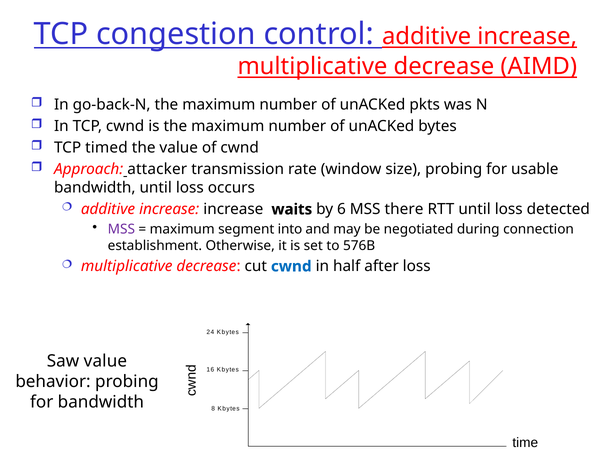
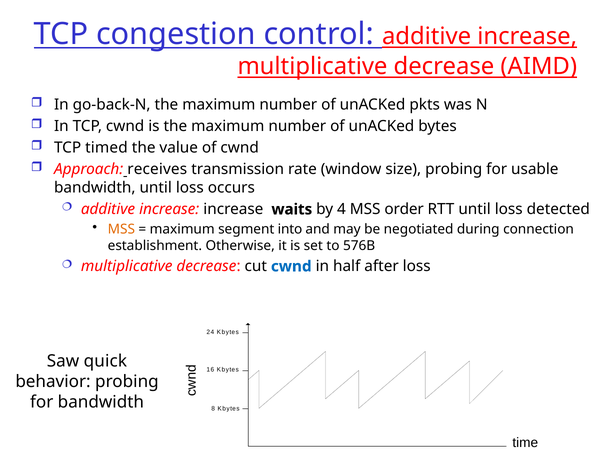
attacker: attacker -> receives (157, 169)
6: 6 -> 4 (341, 209)
there: there -> order (404, 209)
MSS colour: purple -> orange (121, 229)
Saw value: value -> quick (105, 361)
